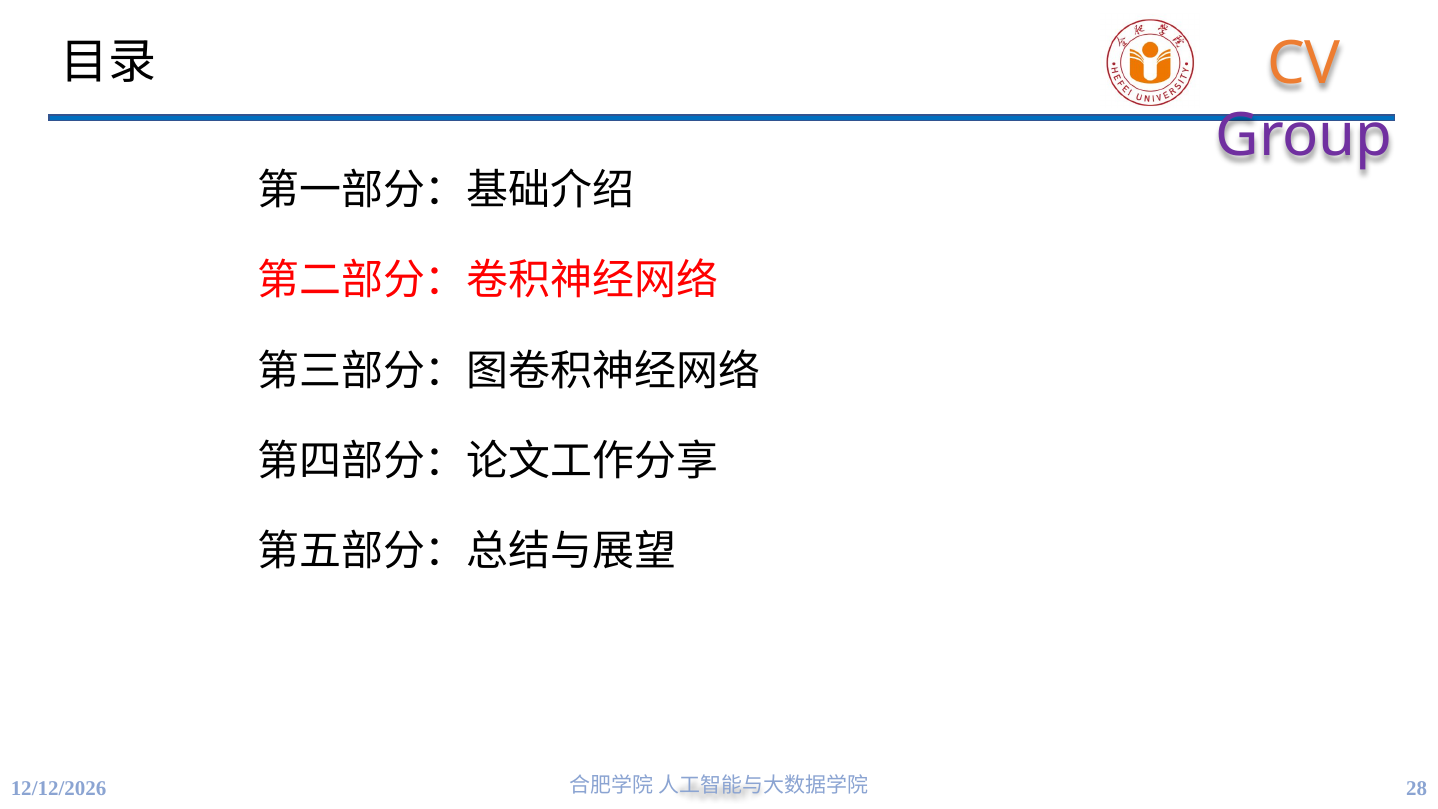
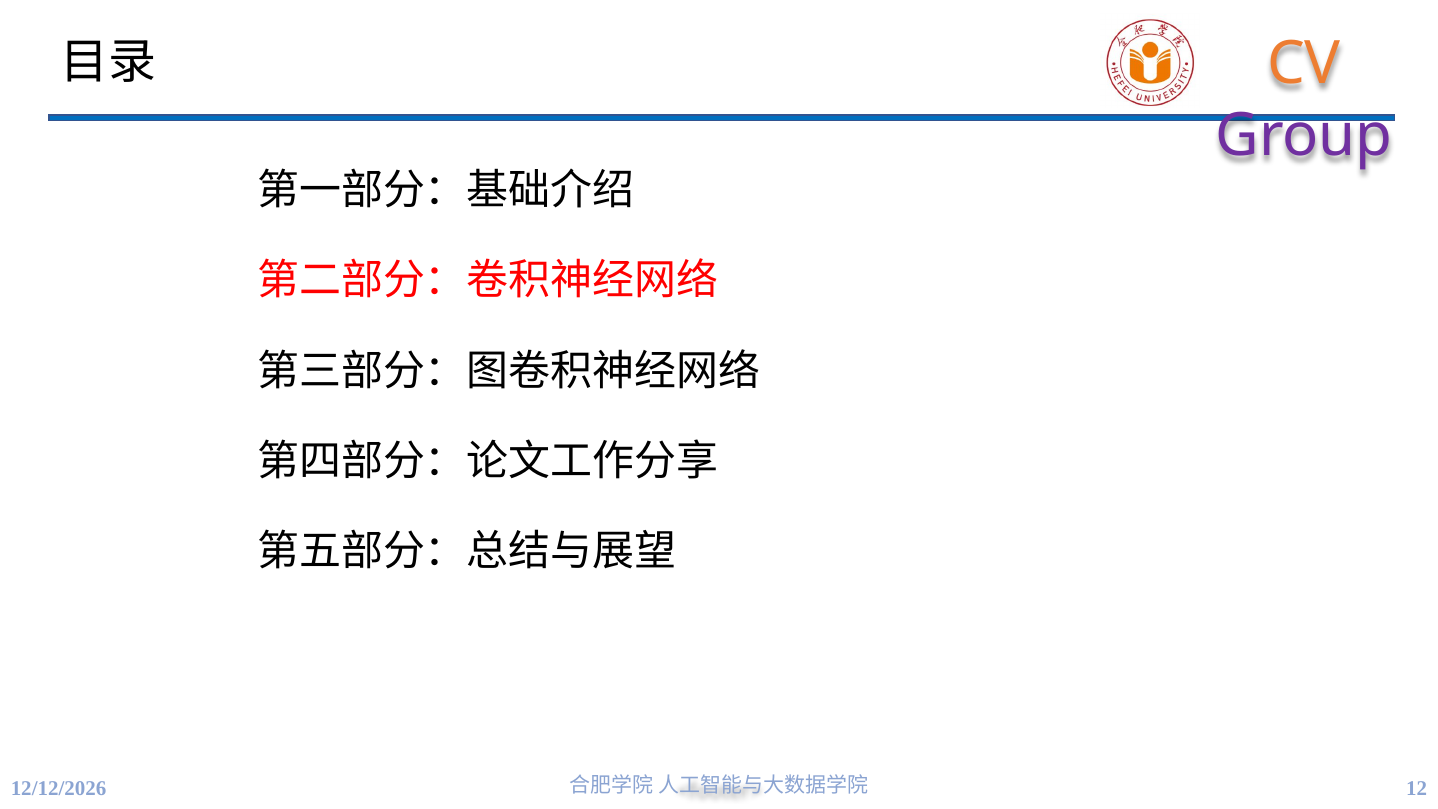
28: 28 -> 12 (1417, 788)
